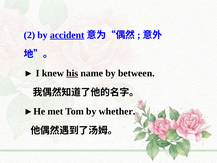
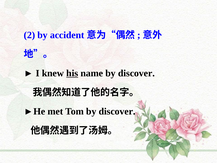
accident underline: present -> none (67, 35)
name by between: between -> discover (136, 73)
Tom by whether: whether -> discover (117, 111)
